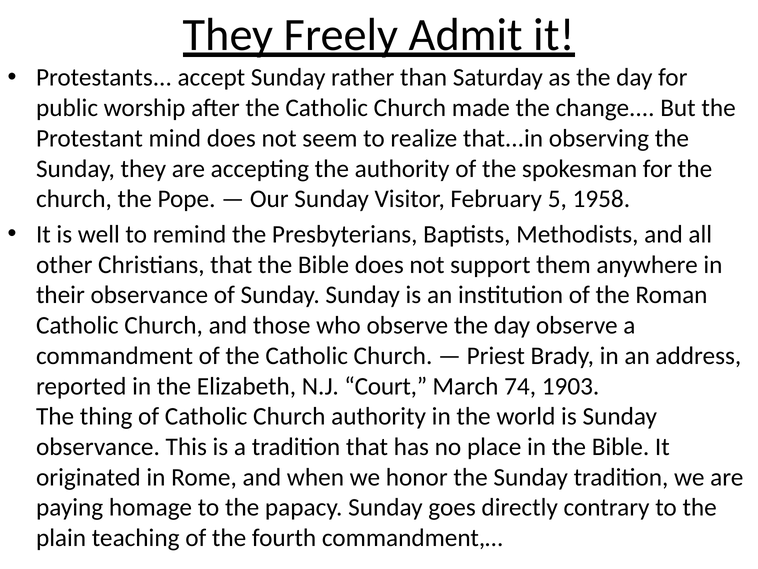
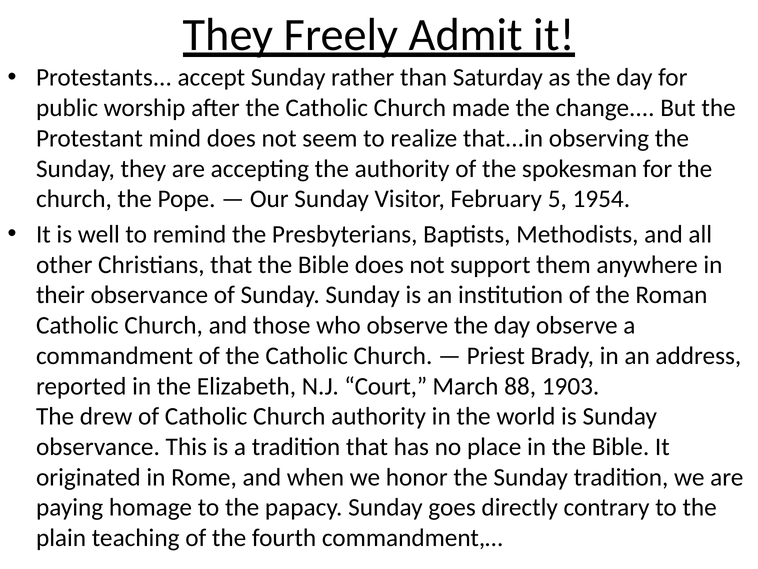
1958: 1958 -> 1954 (601, 199)
74: 74 -> 88 (520, 386)
thing: thing -> drew (106, 416)
